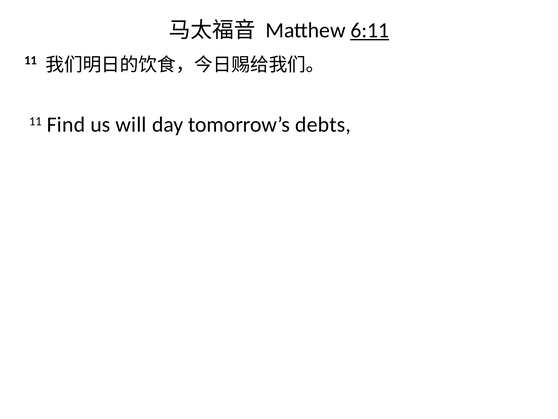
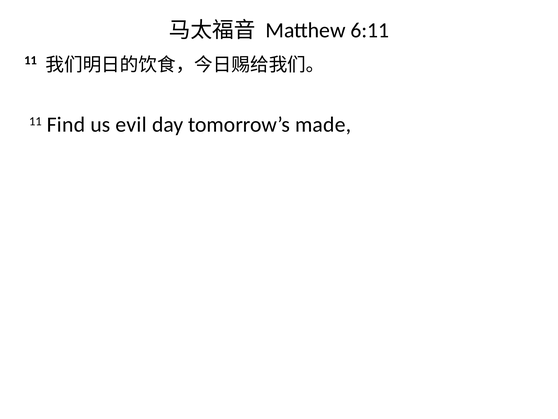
6:11 underline: present -> none (370, 30)
will: will -> evil (131, 125)
debts: debts -> made (323, 125)
